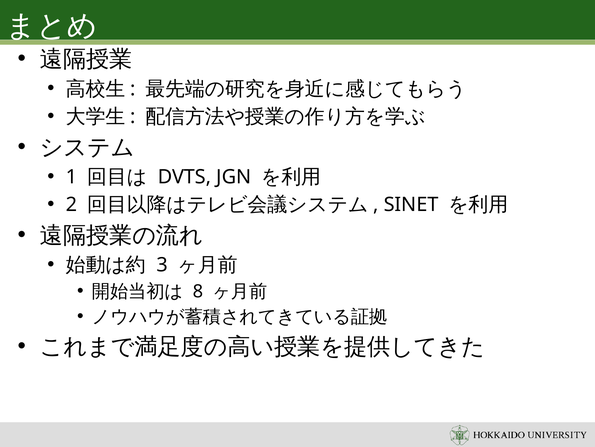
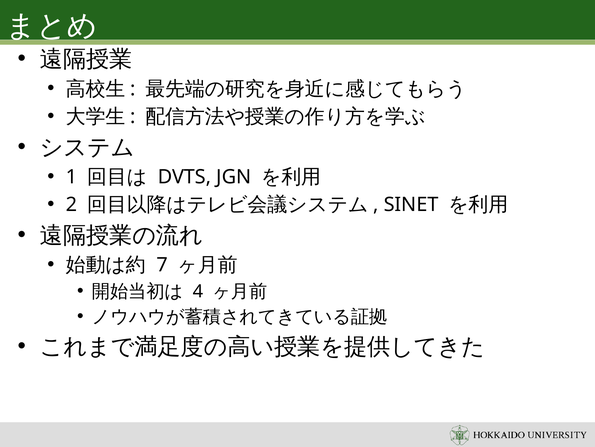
3: 3 -> 7 (162, 265)
8: 8 -> 4 (198, 291)
